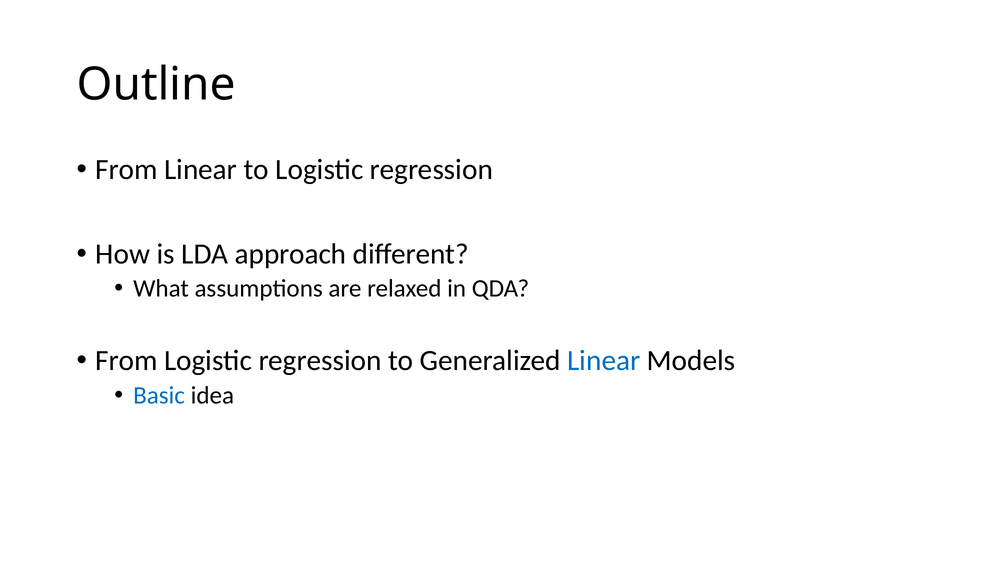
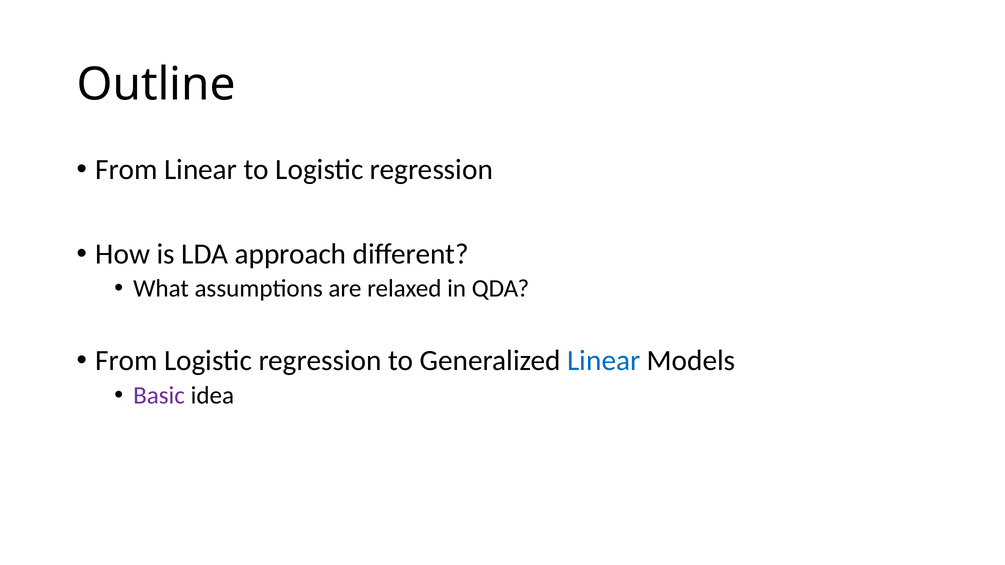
Basic colour: blue -> purple (159, 396)
